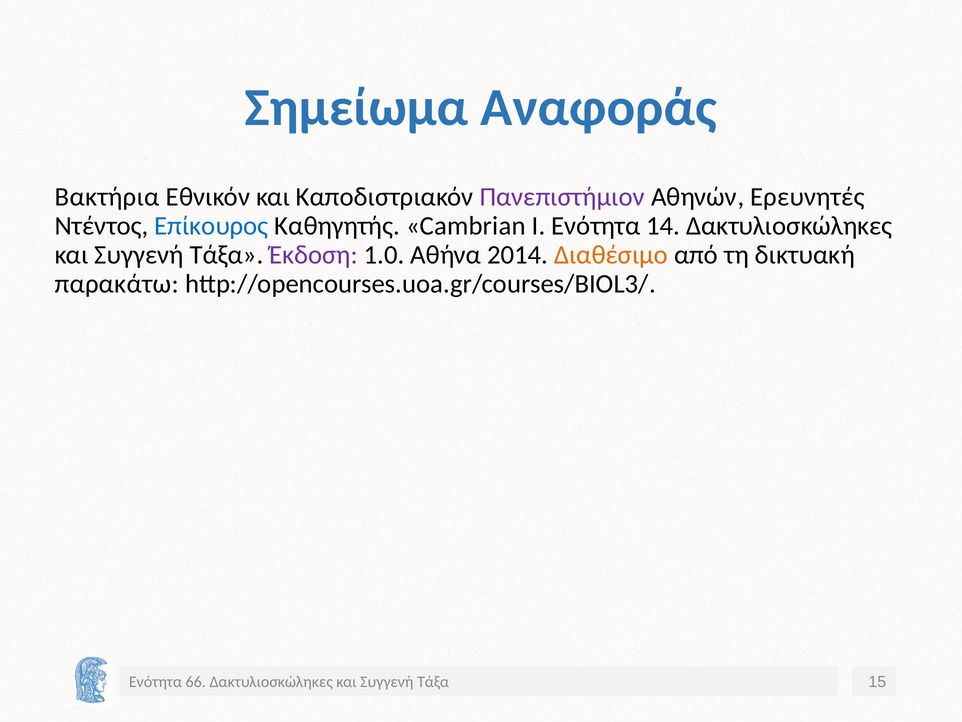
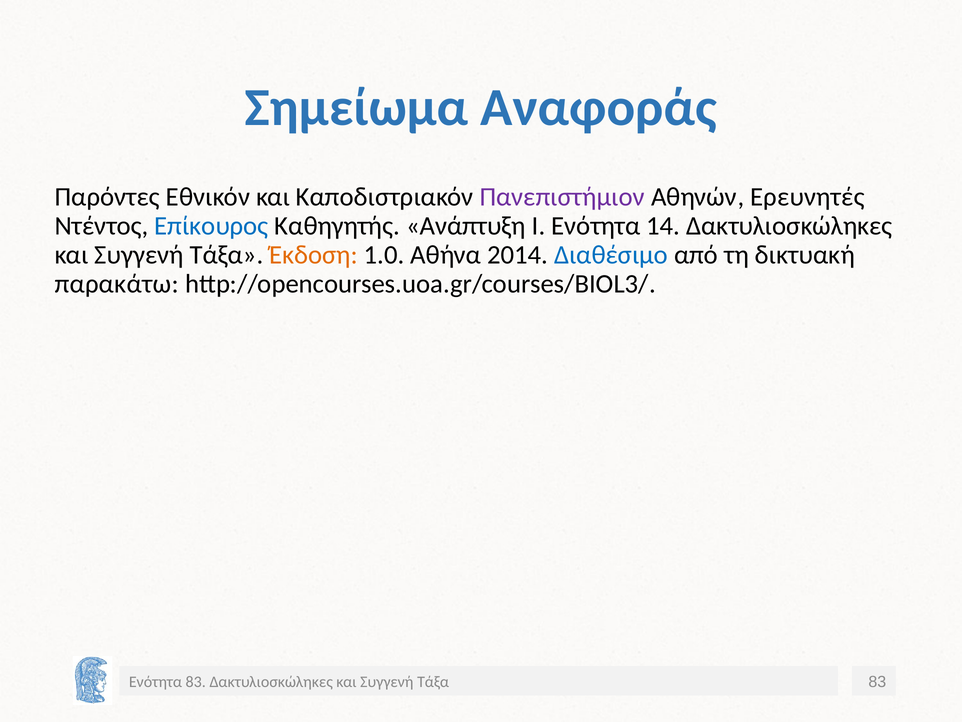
Βακτήρια: Βακτήρια -> Παρόντες (107, 197)
Cambrian: Cambrian -> Ανάπτυξη (466, 226)
Έκδοση colour: purple -> orange (314, 255)
Διαθέσιμο colour: orange -> blue (611, 255)
Ενότητα 66: 66 -> 83 (196, 681)
Τάξα 15: 15 -> 83 (877, 681)
